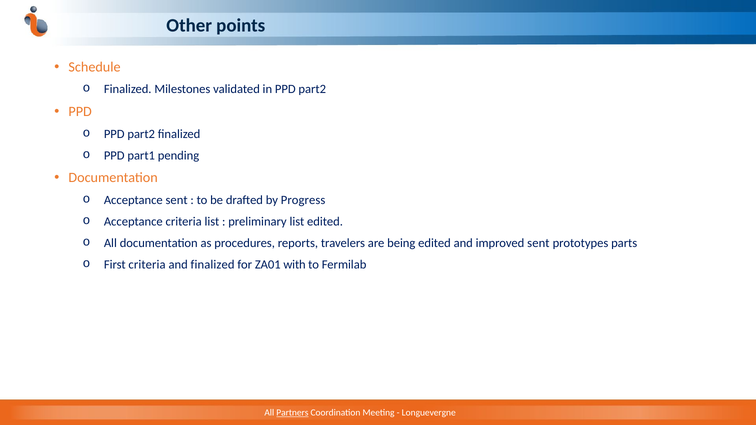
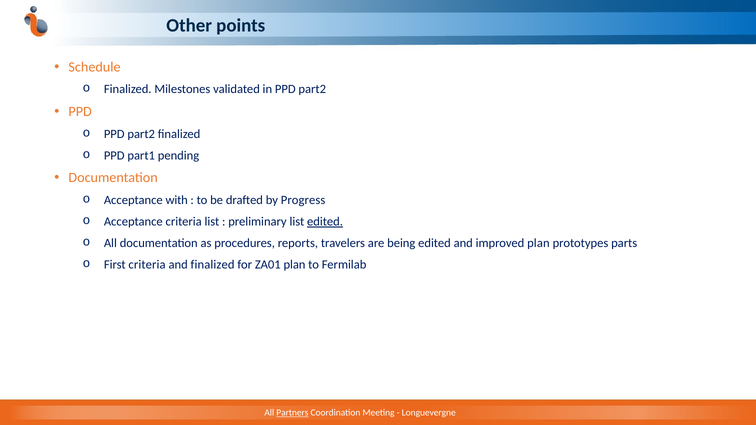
Acceptance sent: sent -> with (177, 200)
edited underline: none -> present (325, 222)
improved sent: sent -> plan (538, 243)
ZA01 with: with -> plan (295, 265)
